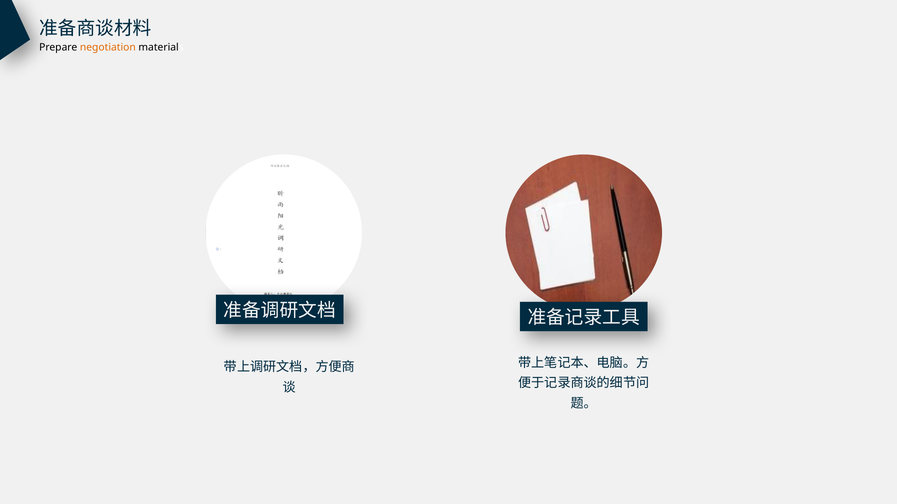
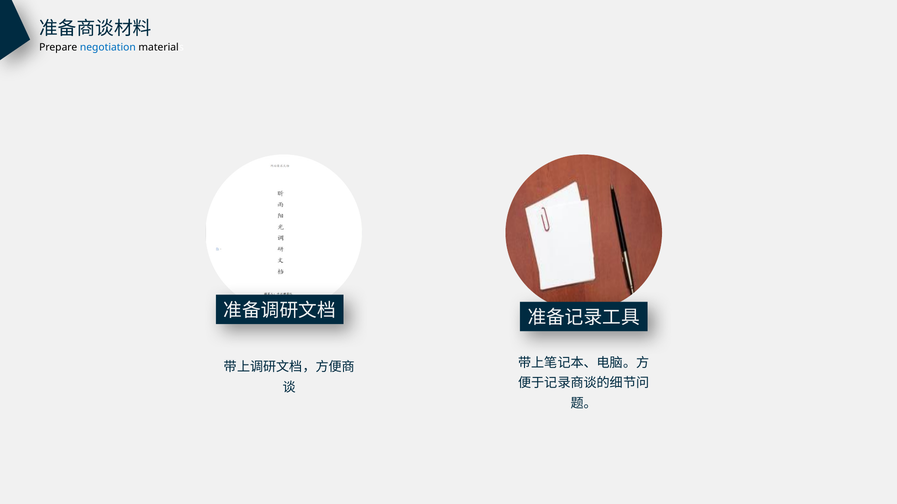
negotiation colour: orange -> blue (108, 48)
